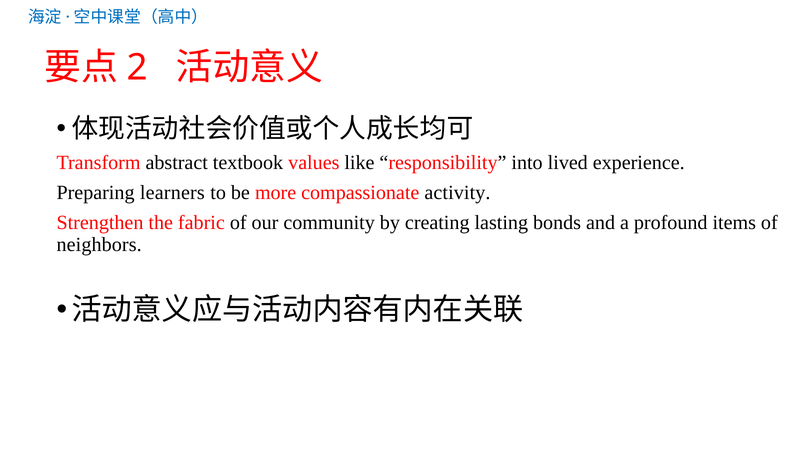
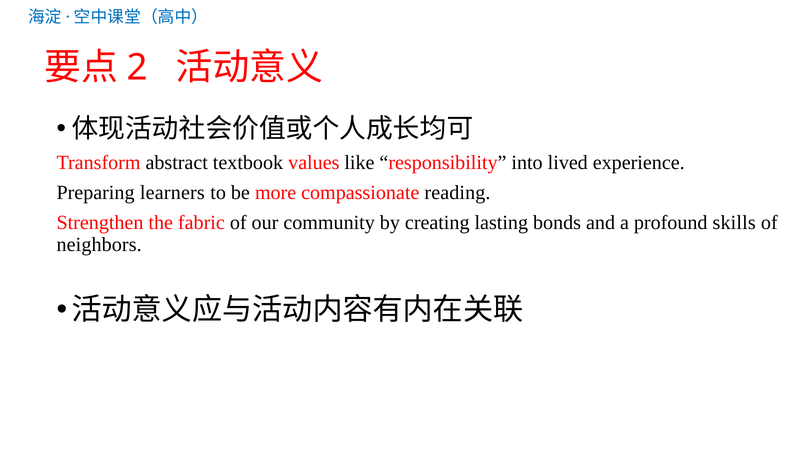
activity: activity -> reading (457, 193)
items: items -> skills (734, 223)
